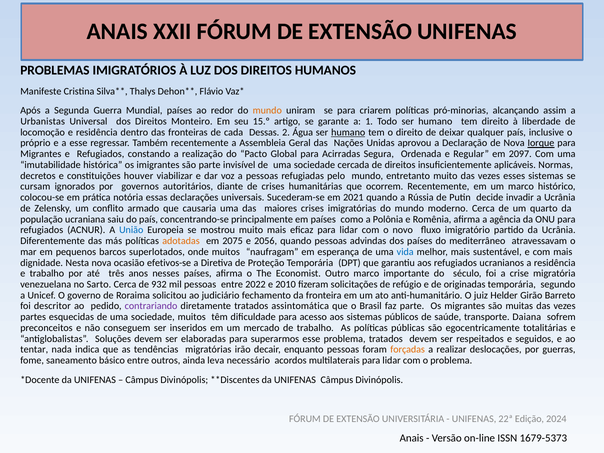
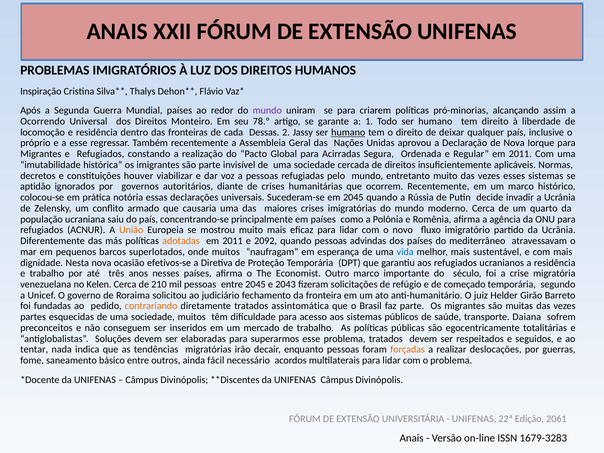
Manifeste: Manifeste -> Inspiração (41, 91)
mundo colour: orange -> purple (267, 111)
Urbanistas: Urbanistas -> Ocorrendo (43, 121)
15.º: 15.º -> 78.º (261, 121)
Água: Água -> Jassy (303, 132)
Iorque underline: present -> none (541, 143)
Regular em 2097: 2097 -> 2011 (520, 154)
cursam: cursam -> aptidão (35, 187)
em 2021: 2021 -> 2045 (353, 197)
União colour: blue -> orange (131, 230)
2075: 2075 -> 2011 (233, 241)
2056: 2056 -> 2092 (266, 241)
Sarto: Sarto -> Kelen (99, 284)
932: 932 -> 210 (159, 284)
entre 2022: 2022 -> 2045 (256, 284)
2010: 2010 -> 2043 (286, 284)
originadas: originadas -> começado (465, 284)
descritor: descritor -> fundadas (52, 306)
contrariando colour: purple -> orange (151, 306)
leva: leva -> fácil (216, 361)
2024: 2024 -> 2061 (556, 419)
1679-5373: 1679-5373 -> 1679-3283 (543, 438)
